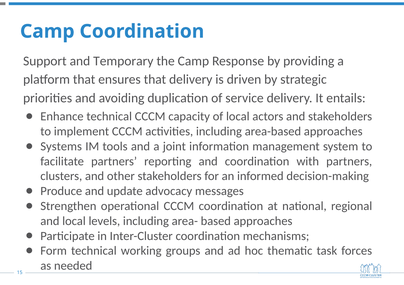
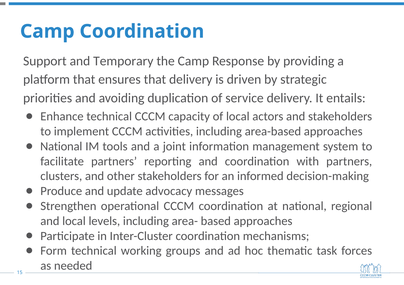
Systems: Systems -> National (61, 147)
